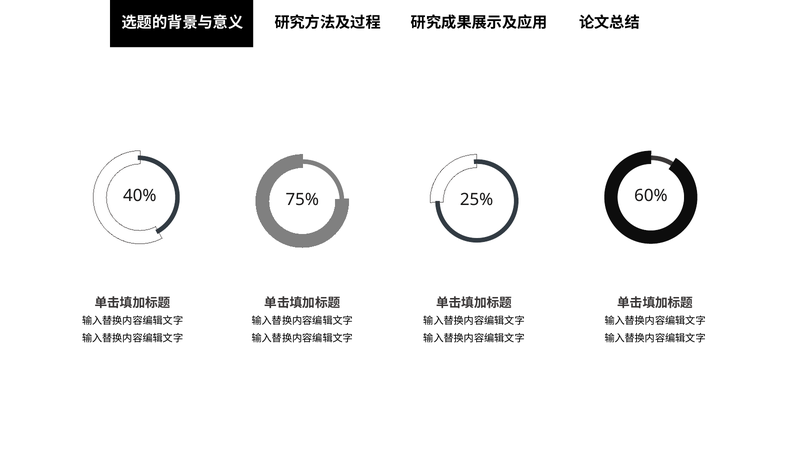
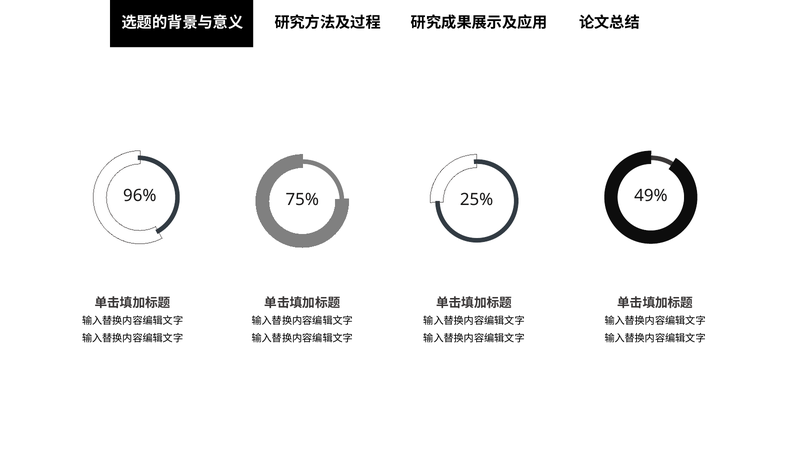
40%: 40% -> 96% (140, 196)
60%: 60% -> 49% (651, 196)
